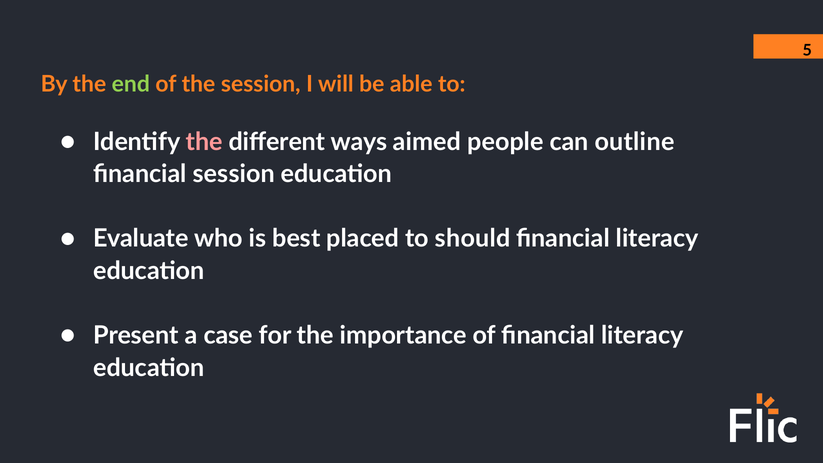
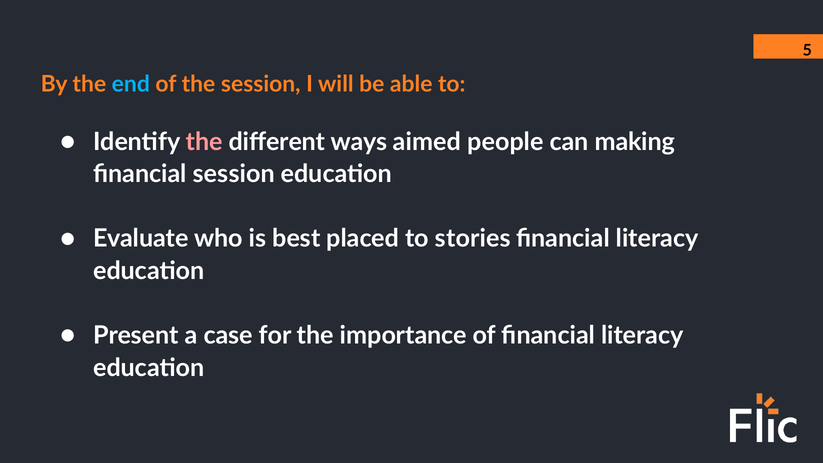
end colour: light green -> light blue (131, 84)
outline: outline -> making (635, 142)
should: should -> stories (473, 239)
